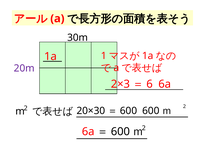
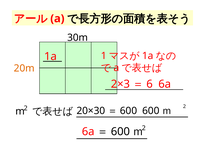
20m colour: purple -> orange (24, 68)
